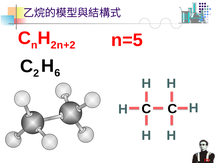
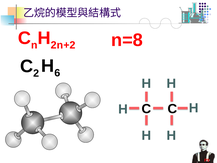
n=5: n=5 -> n=8 (127, 40)
